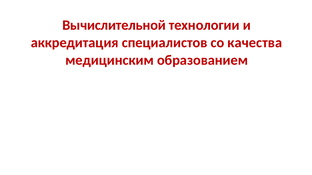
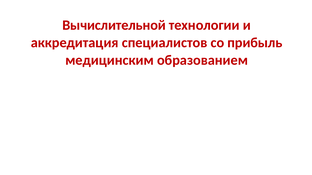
качества: качества -> прибыль (255, 43)
